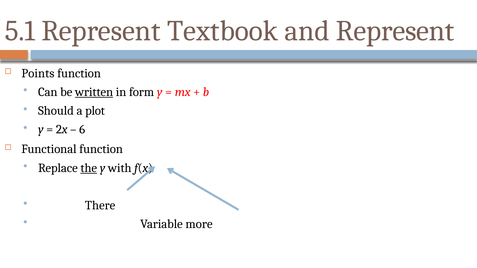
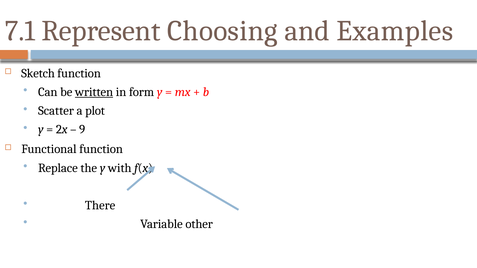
5.1: 5.1 -> 7.1 (20, 31)
Textbook: Textbook -> Choosing (222, 31)
and Represent: Represent -> Examples (395, 31)
Points: Points -> Sketch (38, 73)
Should: Should -> Scatter (56, 111)
6: 6 -> 9 (82, 130)
the underline: present -> none (89, 168)
more: more -> other (199, 224)
